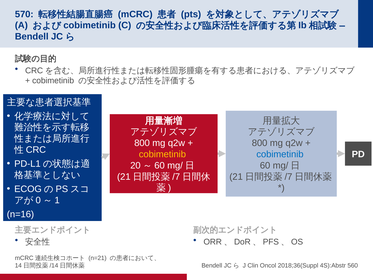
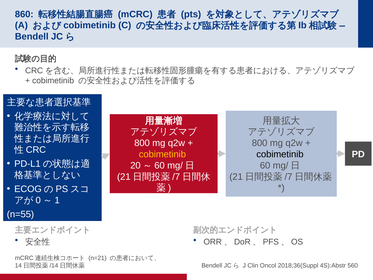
570: 570 -> 860 (24, 14)
cobimetinib colour: blue -> black (280, 154)
n=16: n=16 -> n=55 (20, 214)
